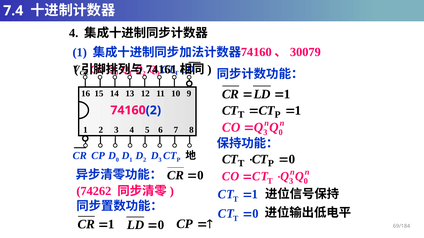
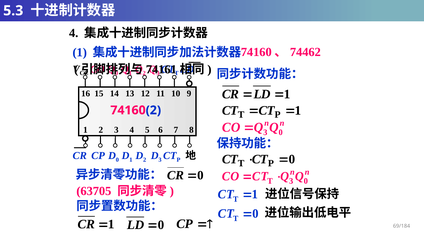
7.4: 7.4 -> 5.3 (13, 11)
30079: 30079 -> 74462 (305, 52)
74262: 74262 -> 63705 (94, 192)
